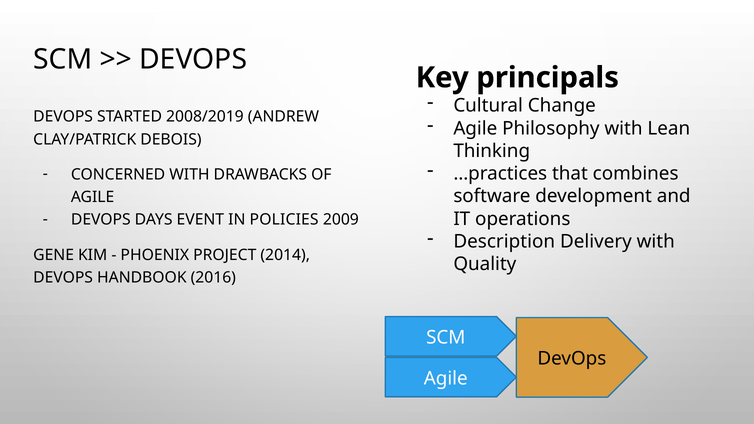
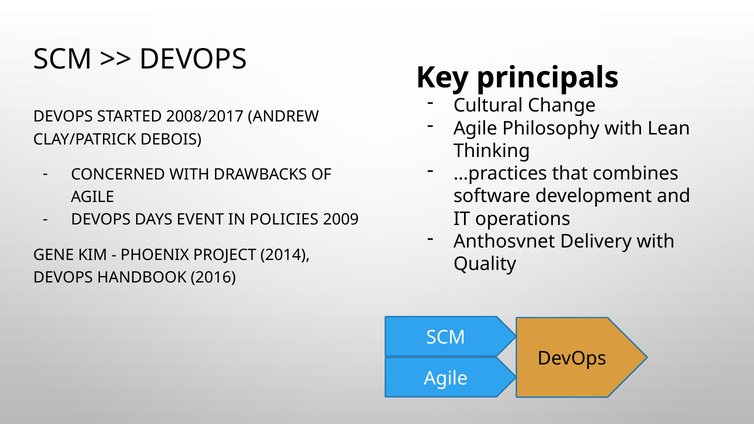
2008/2019: 2008/2019 -> 2008/2017 (205, 117)
Description: Description -> Anthosvnet (504, 242)
